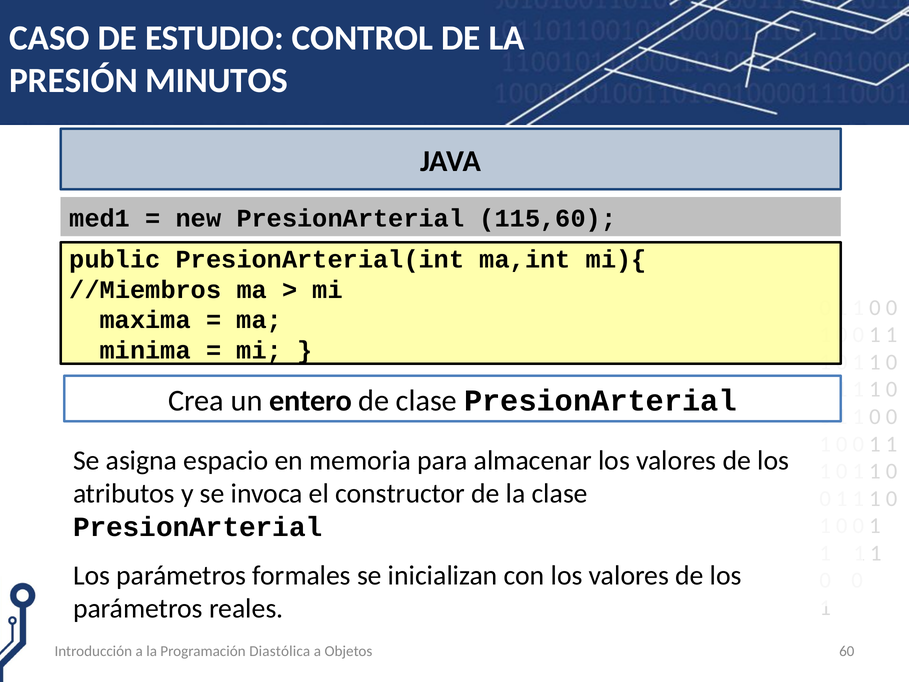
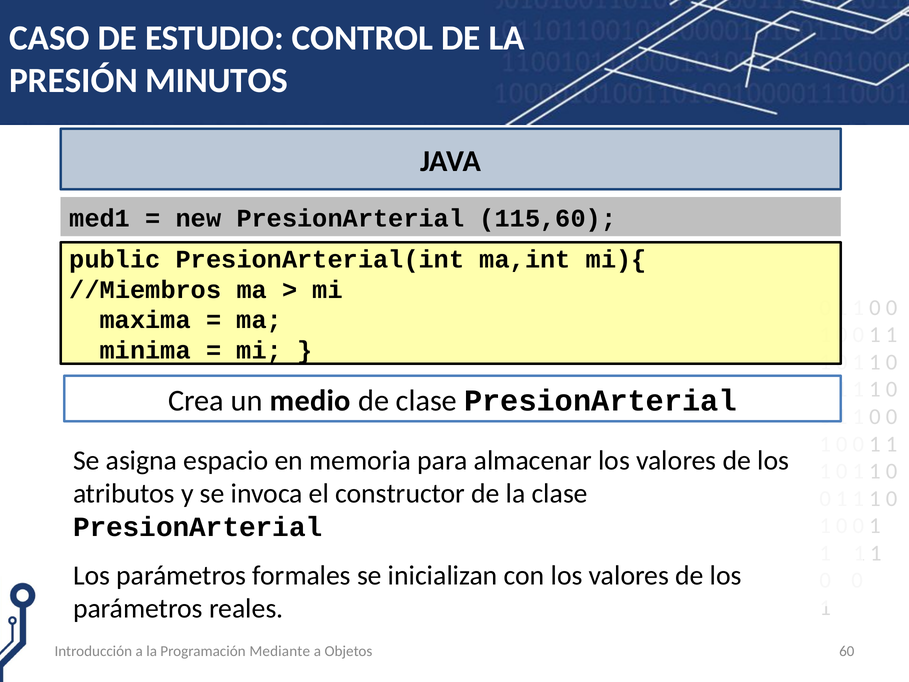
entero: entero -> medio (310, 401)
Diastólica: Diastólica -> Mediante (280, 651)
